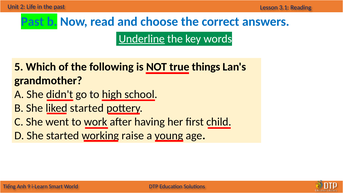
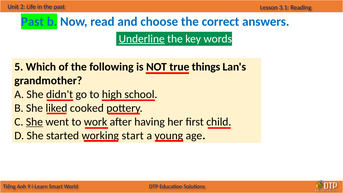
started: started -> cooked (87, 108)
She underline: none -> present (34, 122)
raise: raise -> start (133, 135)
